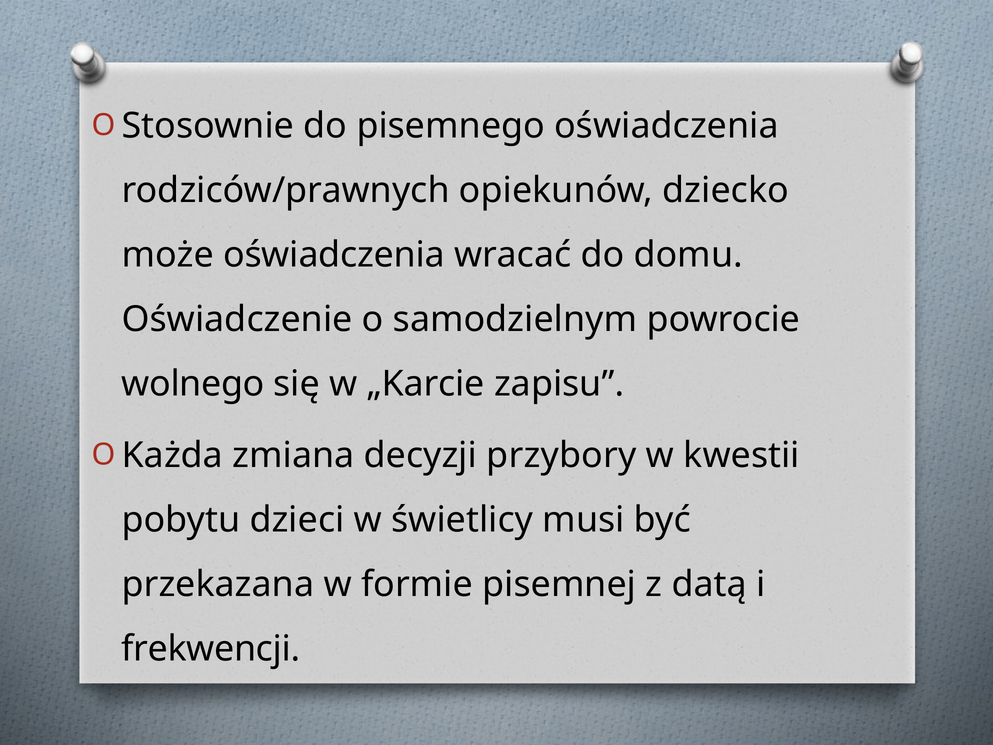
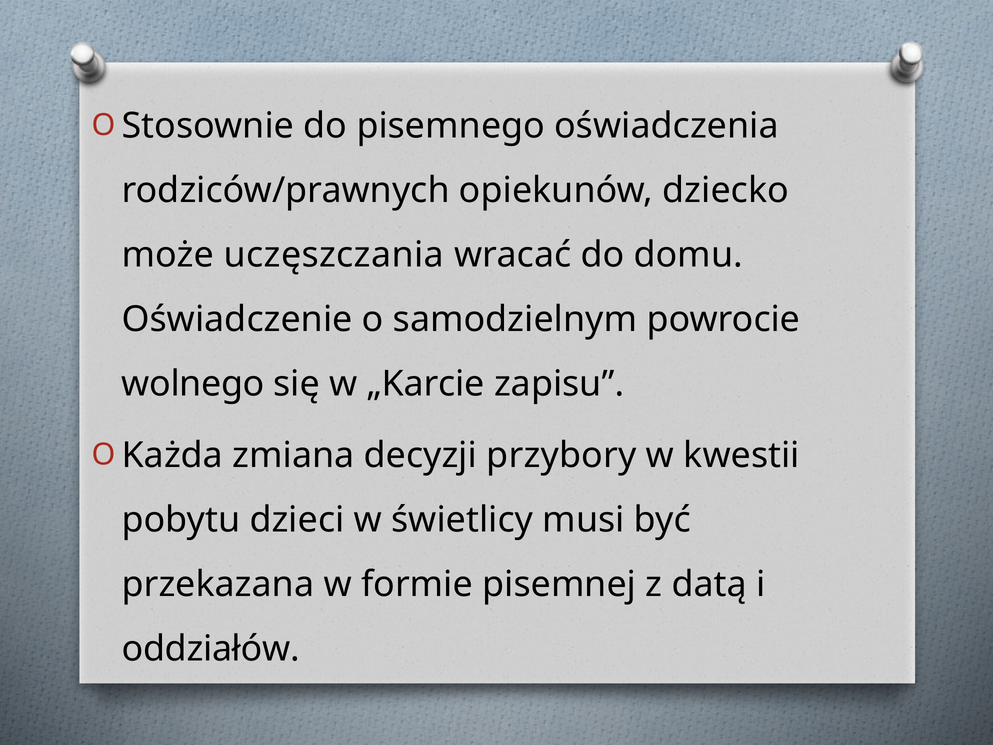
może oświadczenia: oświadczenia -> uczęszczania (334, 255)
frekwencji: frekwencji -> oddziałów (211, 649)
